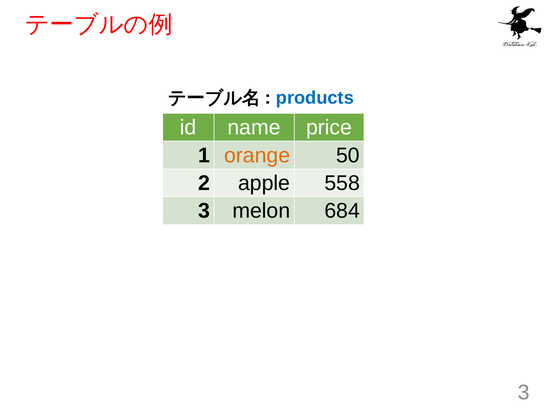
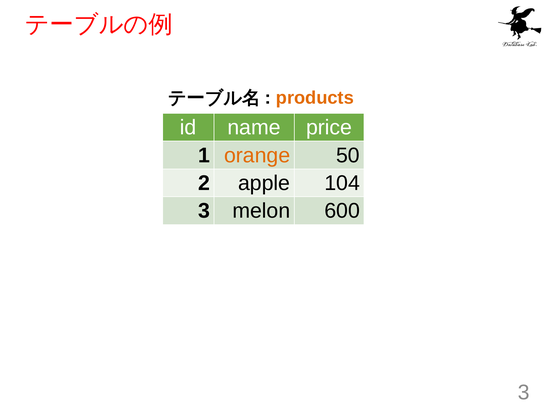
products colour: blue -> orange (315, 98)
558: 558 -> 104 (342, 183)
684: 684 -> 600 (342, 211)
